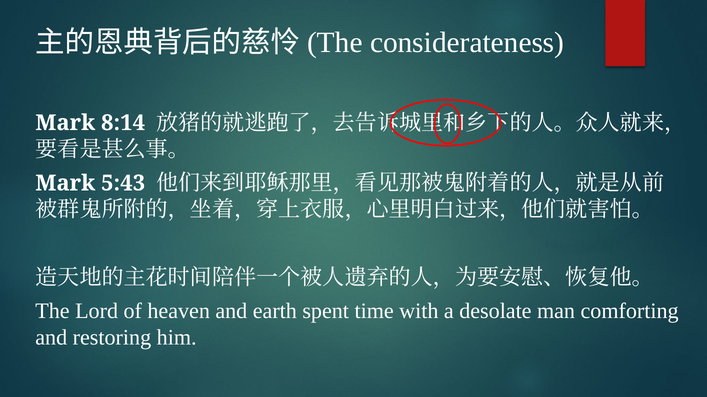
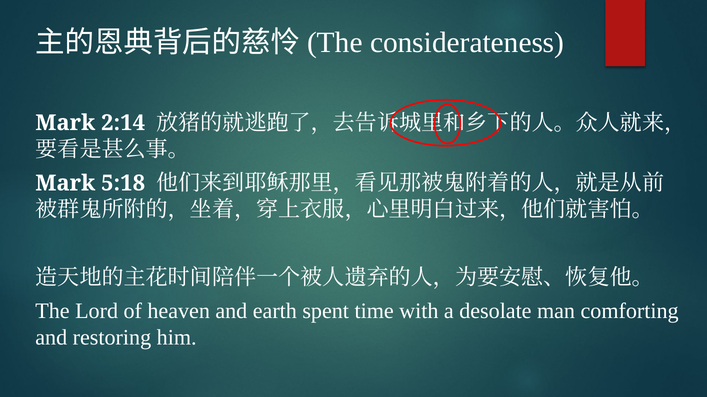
8:14: 8:14 -> 2:14 (123, 123)
5:43: 5:43 -> 5:18 (123, 183)
